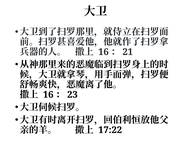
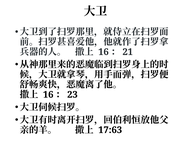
17:22: 17:22 -> 17:63 (110, 130)
